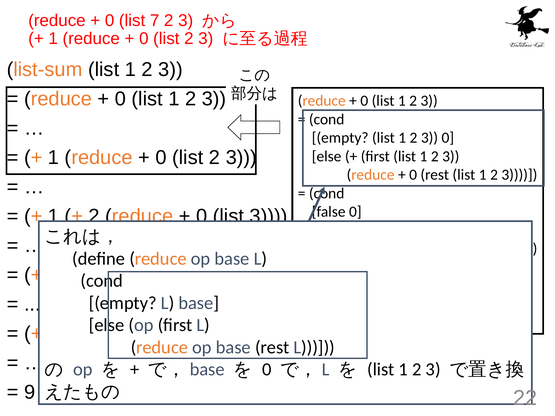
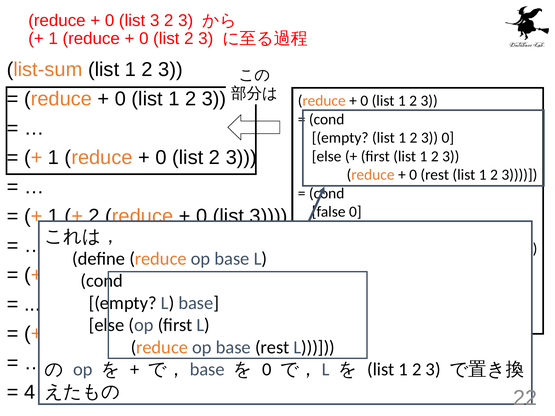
7: 7 -> 3 (155, 20)
9: 9 -> 4 (30, 393)
